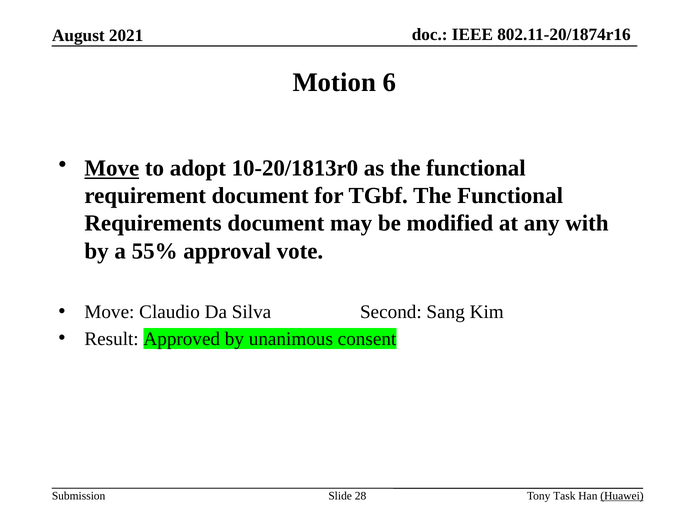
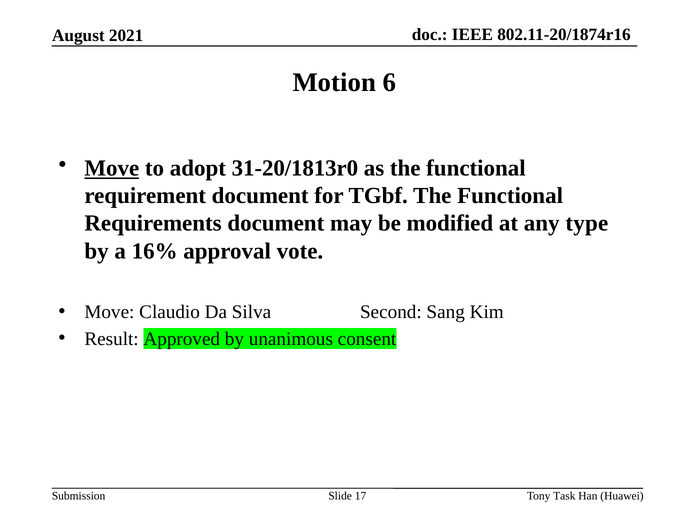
10-20/1813r0: 10-20/1813r0 -> 31-20/1813r0 (295, 168)
with: with -> type (587, 223)
55%: 55% -> 16% (155, 251)
28: 28 -> 17 (361, 496)
Huawei underline: present -> none (622, 496)
